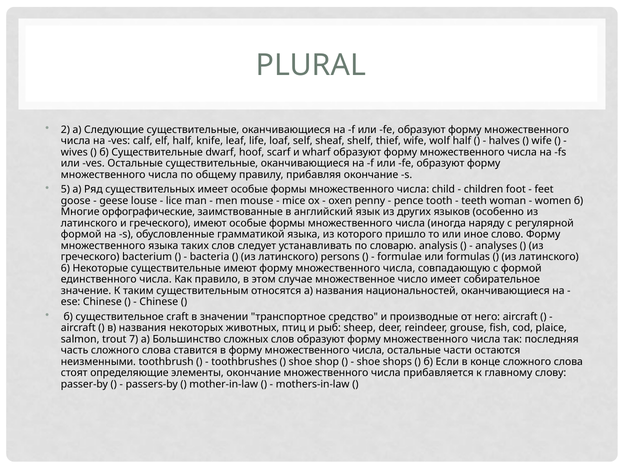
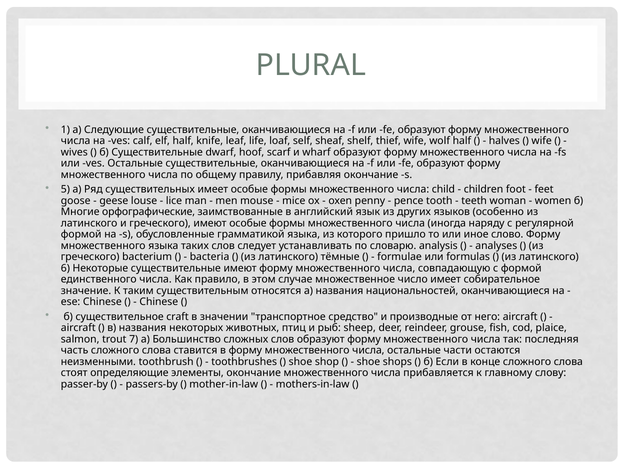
2: 2 -> 1 (65, 130)
persons: persons -> тёмные (340, 257)
